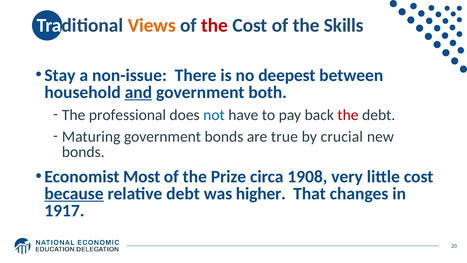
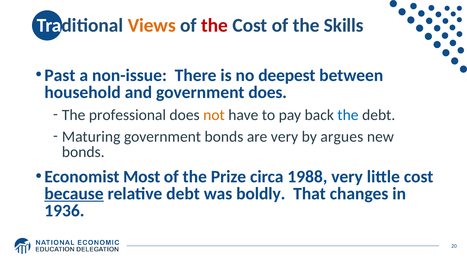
Stay: Stay -> Past (60, 75)
and underline: present -> none (138, 92)
government both: both -> does (268, 92)
not colour: blue -> orange (214, 115)
the colour: red -> blue (348, 115)
are true: true -> very (285, 137)
crucial: crucial -> argues (342, 137)
1908: 1908 -> 1988 (307, 176)
higher: higher -> boldly (261, 193)
1917: 1917 -> 1936 (64, 210)
